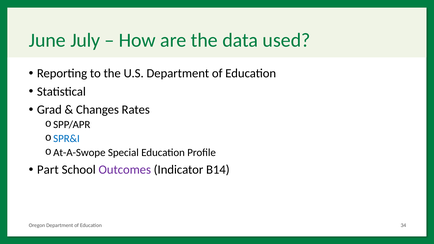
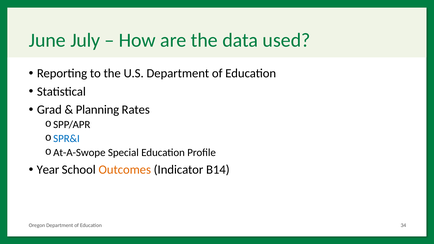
Changes: Changes -> Planning (97, 110)
Part: Part -> Year (48, 170)
Outcomes colour: purple -> orange (125, 170)
